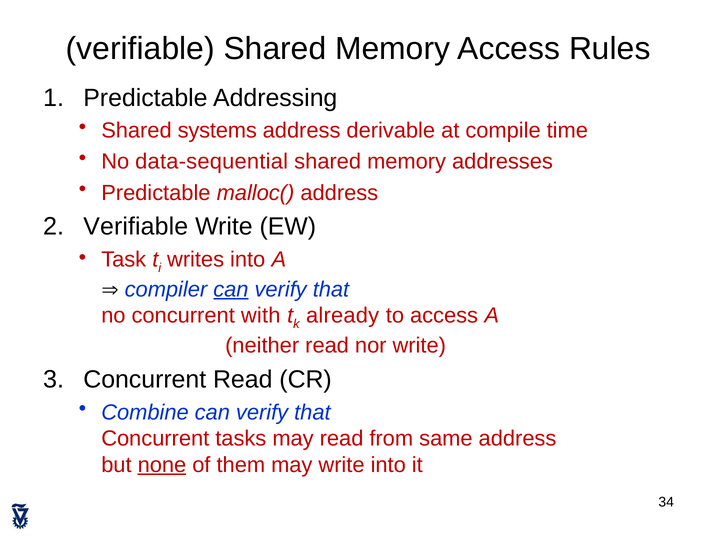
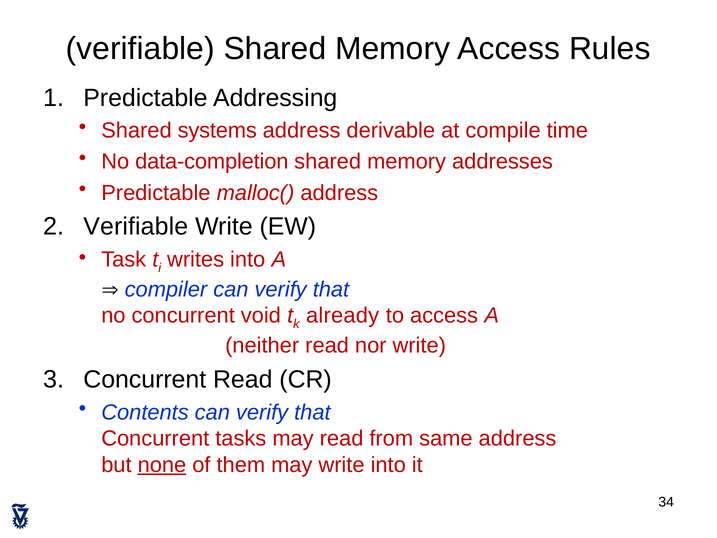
data-sequential: data-sequential -> data-completion (212, 162)
can underline: present -> none (231, 289)
with: with -> void (261, 316)
Combine: Combine -> Contents (145, 412)
